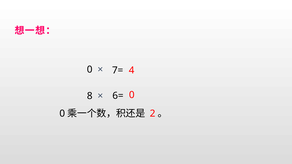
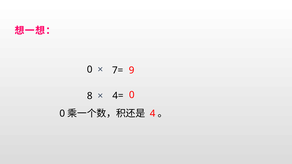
4: 4 -> 9 (132, 70)
6=: 6= -> 4= (118, 96)
2: 2 -> 4 (153, 114)
